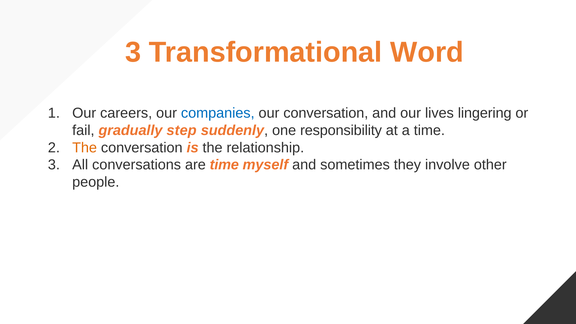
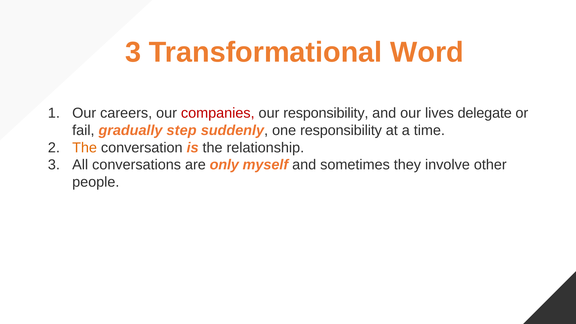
companies colour: blue -> red (218, 113)
our conversation: conversation -> responsibility (326, 113)
lingering: lingering -> delegate (485, 113)
are time: time -> only (224, 165)
